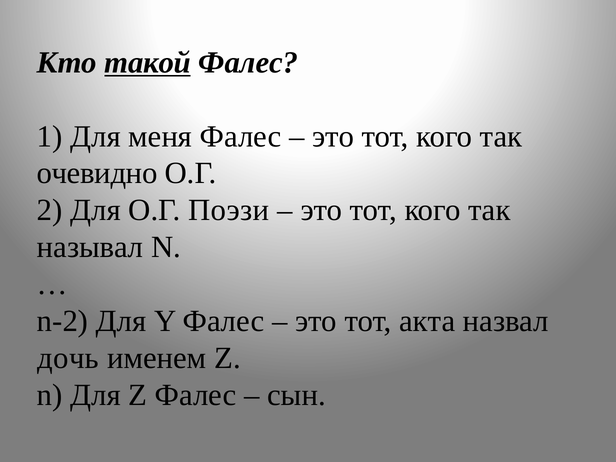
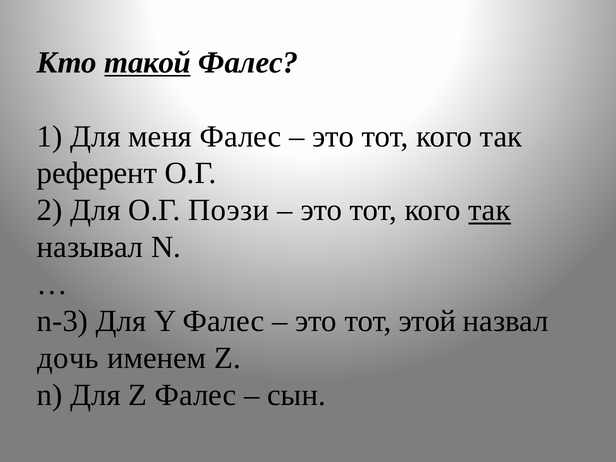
очевидно: очевидно -> референт (97, 173)
так underline: none -> present (489, 210)
n-2: n-2 -> n-3 (63, 321)
акта: акта -> этой (427, 321)
